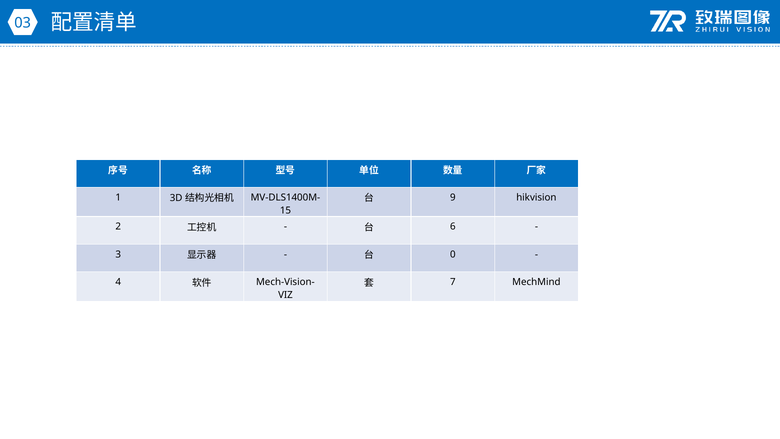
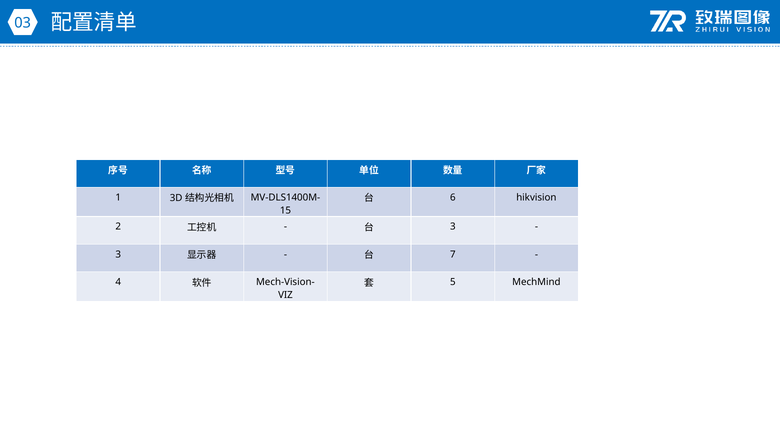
9: 9 -> 6 (453, 197)
6: 6 -> 3 (453, 227)
0: 0 -> 7 (453, 254)
7: 7 -> 5 (453, 282)
